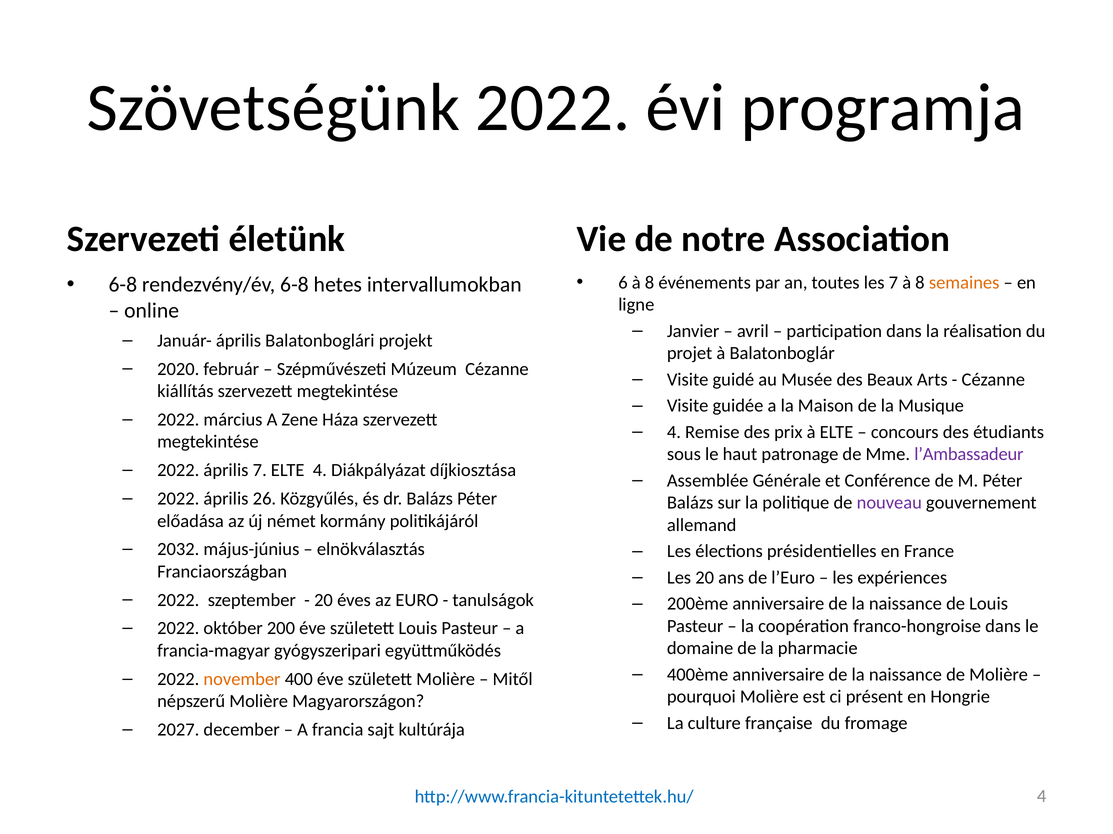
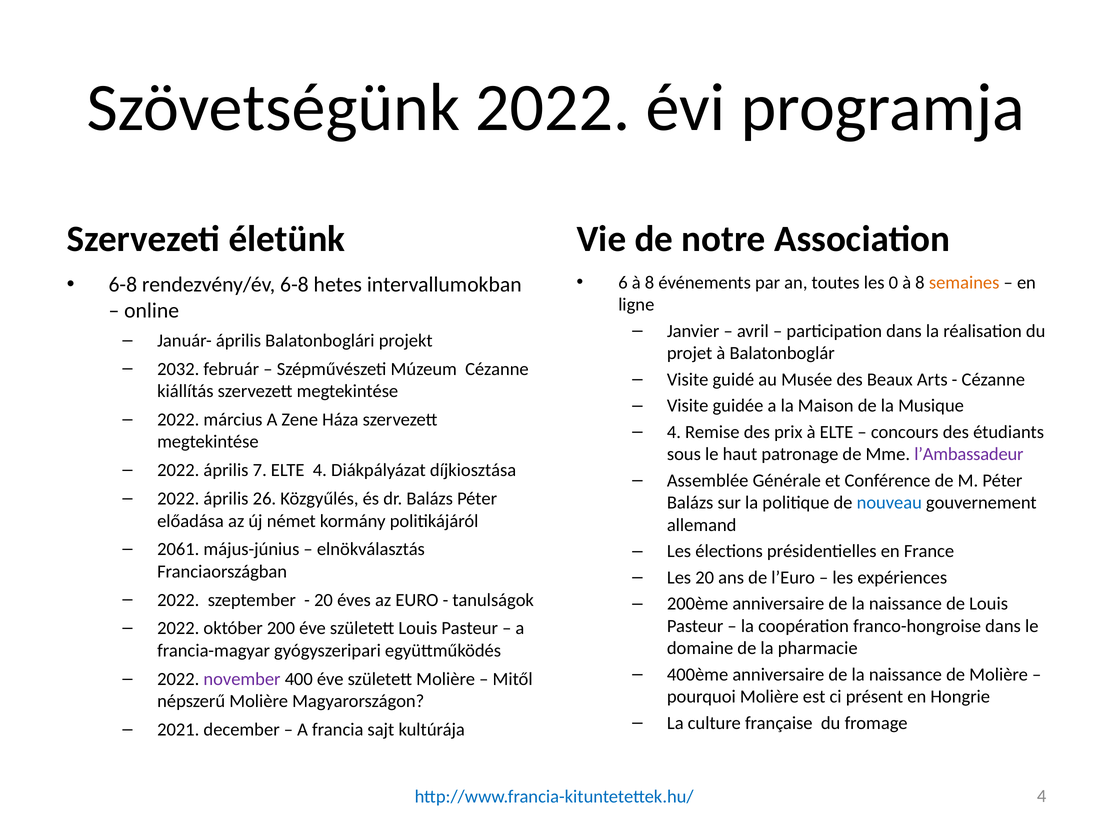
les 7: 7 -> 0 (893, 283)
2020: 2020 -> 2032 (178, 369)
nouveau colour: purple -> blue (889, 503)
2032: 2032 -> 2061 (178, 550)
november colour: orange -> purple (242, 680)
2027: 2027 -> 2021 (178, 730)
